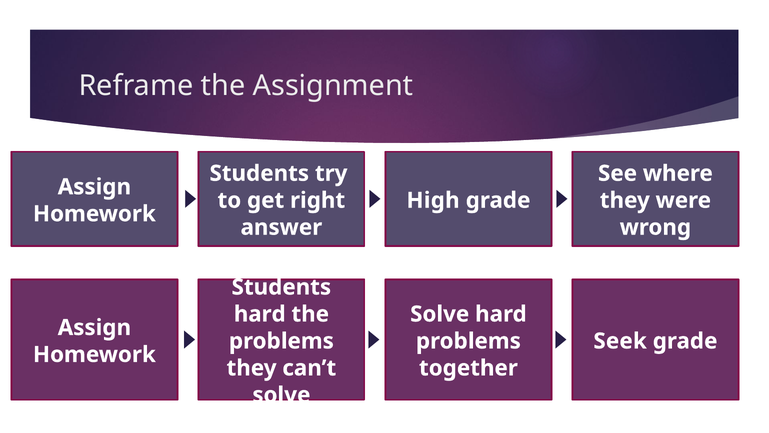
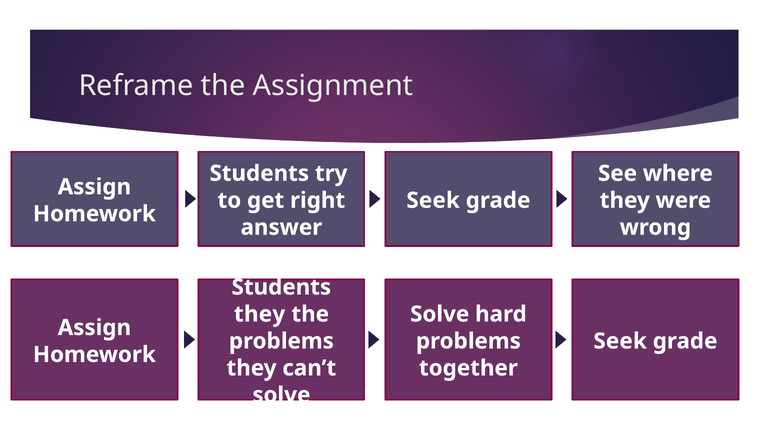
High: High -> Seek (433, 200)
hard: hard -> they (260, 314)
